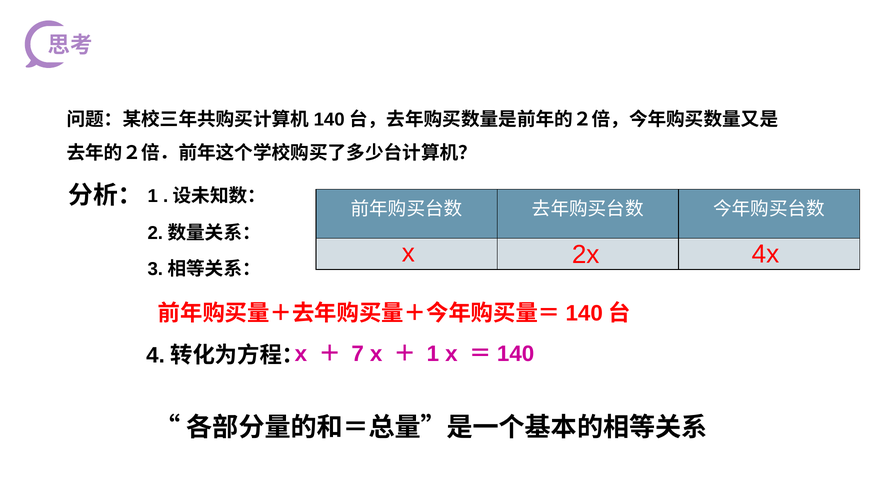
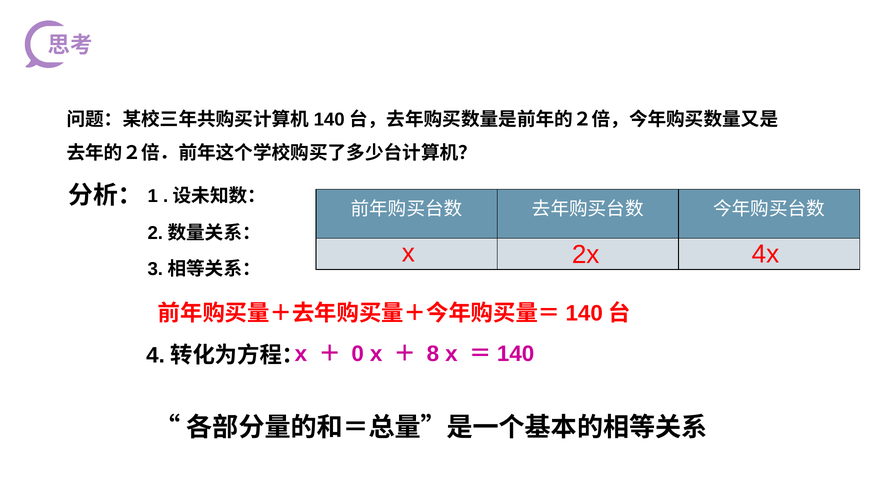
7: 7 -> 0 (358, 354)
1: 1 -> 8 (433, 354)
